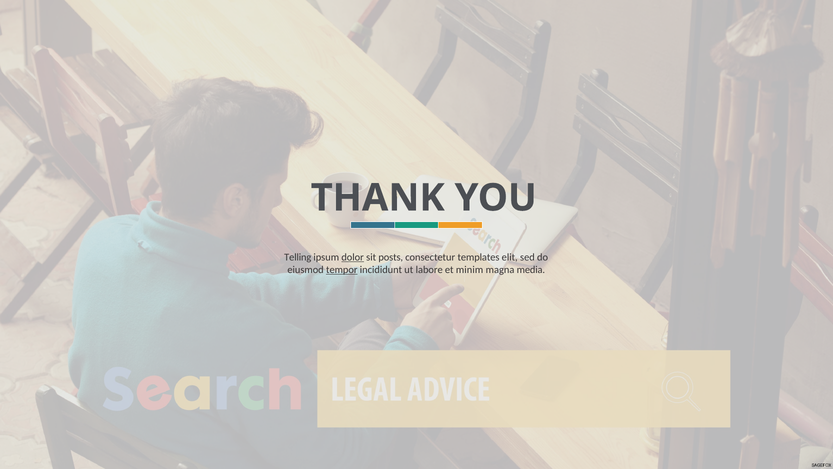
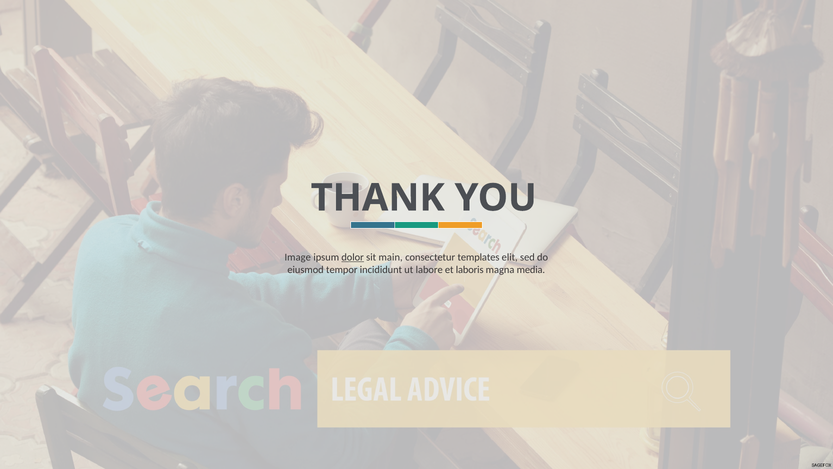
Telling: Telling -> Image (298, 257)
posts: posts -> main (391, 257)
tempor underline: present -> none (342, 270)
minim: minim -> laboris (470, 270)
